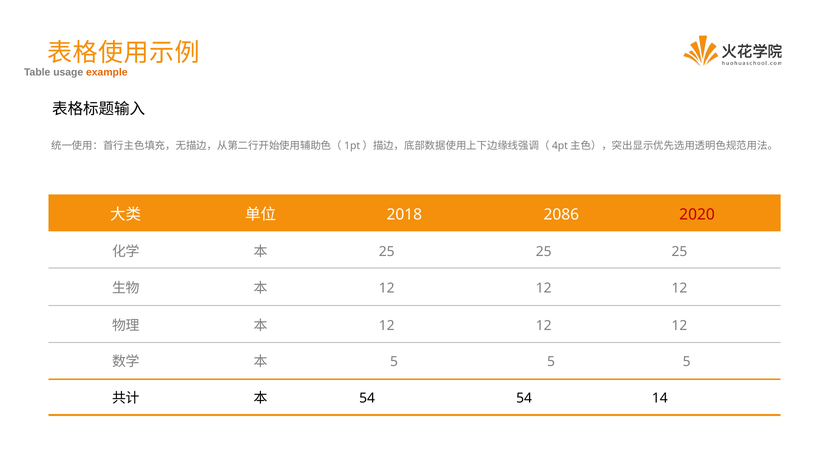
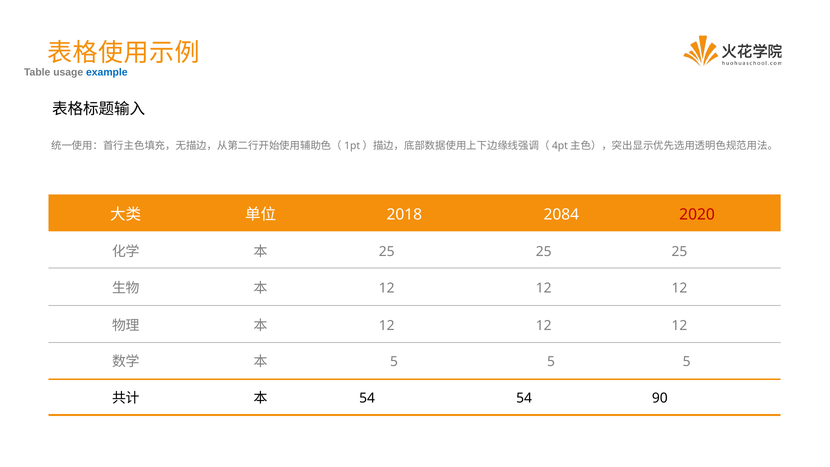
example colour: orange -> blue (107, 72)
2086: 2086 -> 2084 (561, 214)
14: 14 -> 90 (660, 398)
